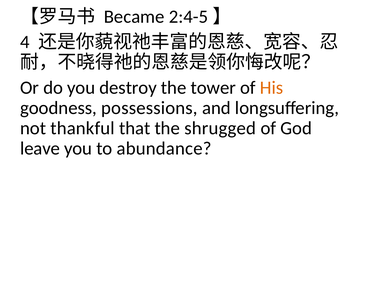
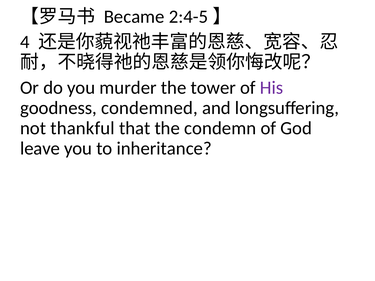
destroy: destroy -> murder (128, 88)
His colour: orange -> purple (272, 88)
possessions: possessions -> condemned (149, 108)
shrugged: shrugged -> condemn (220, 128)
abundance: abundance -> inheritance (164, 149)
